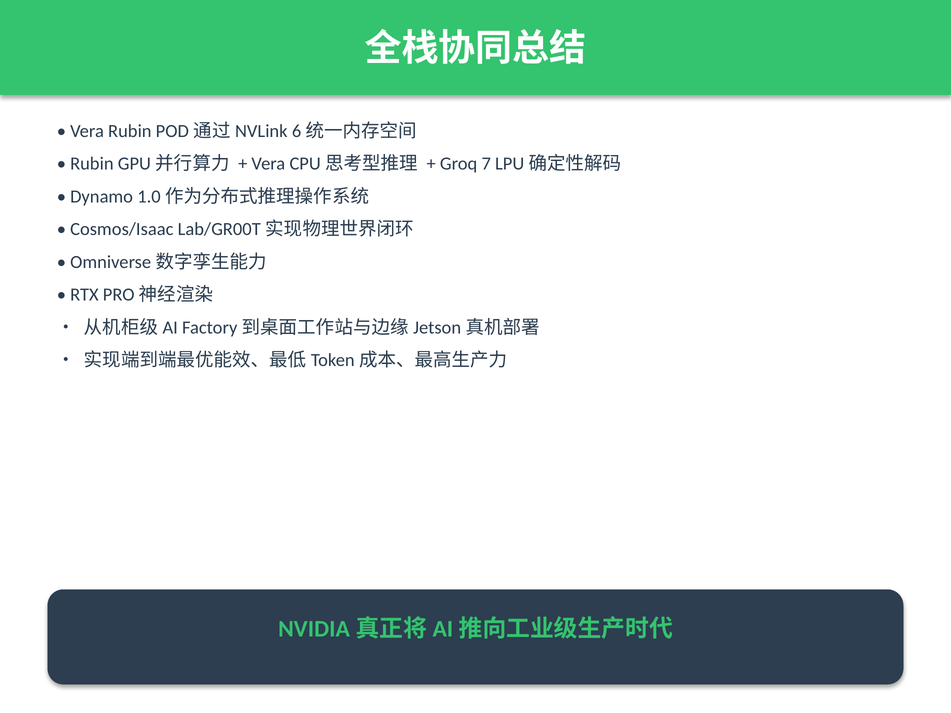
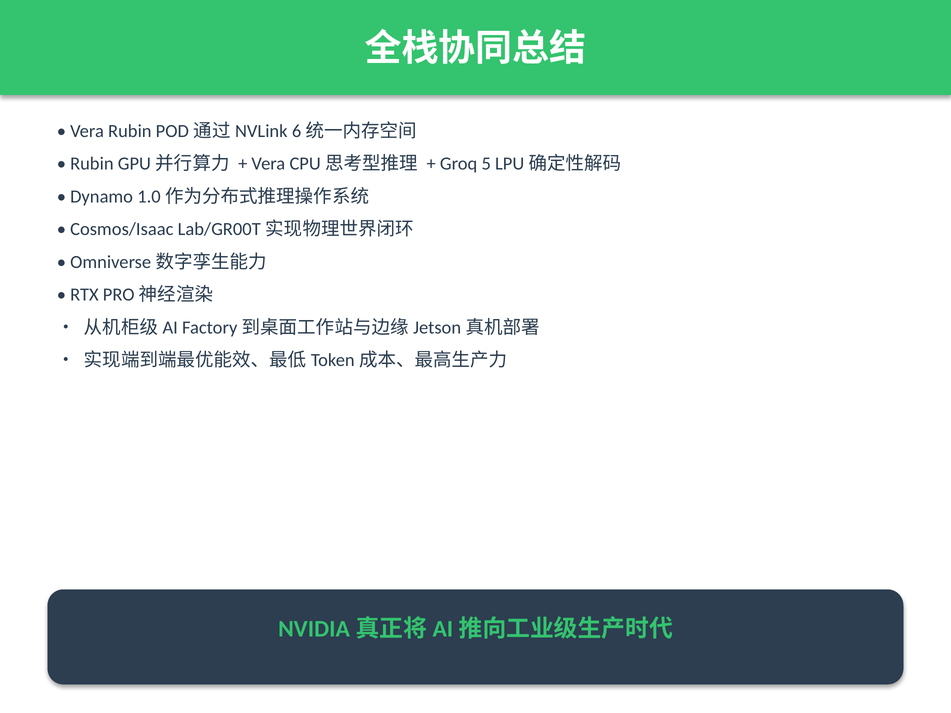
7: 7 -> 5 (486, 164)
